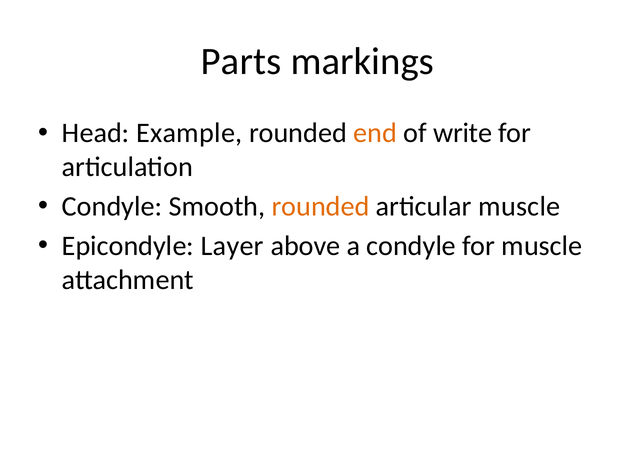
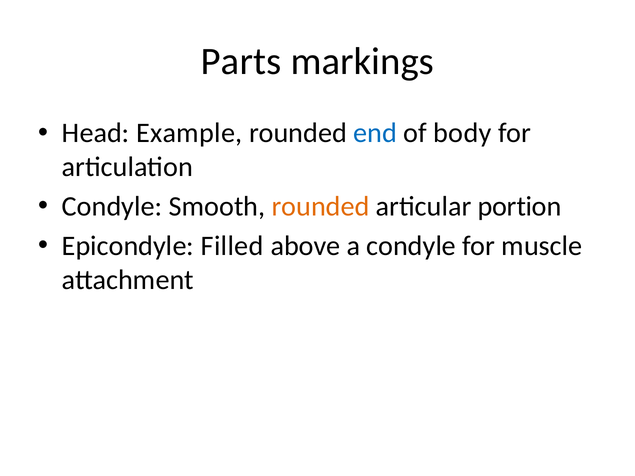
end colour: orange -> blue (375, 133)
write: write -> body (462, 133)
articular muscle: muscle -> portion (520, 207)
Layer: Layer -> Filled (232, 246)
